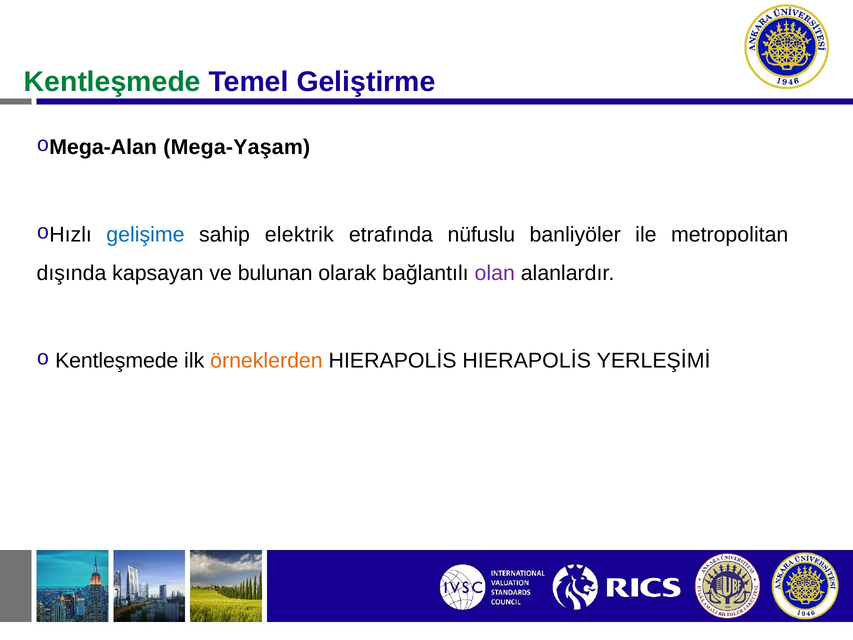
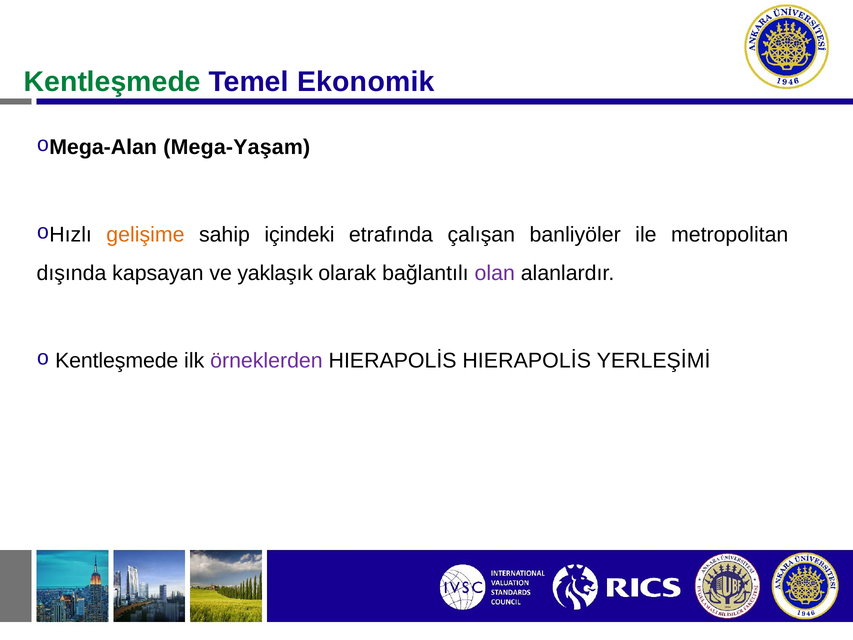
Geliştirme: Geliştirme -> Ekonomik (366, 82)
gelişime colour: blue -> orange (145, 235)
elektrik: elektrik -> içindeki (299, 235)
nüfuslu: nüfuslu -> çalışan (481, 235)
bulunan: bulunan -> yaklaşık (275, 273)
örneklerden colour: orange -> purple (266, 361)
